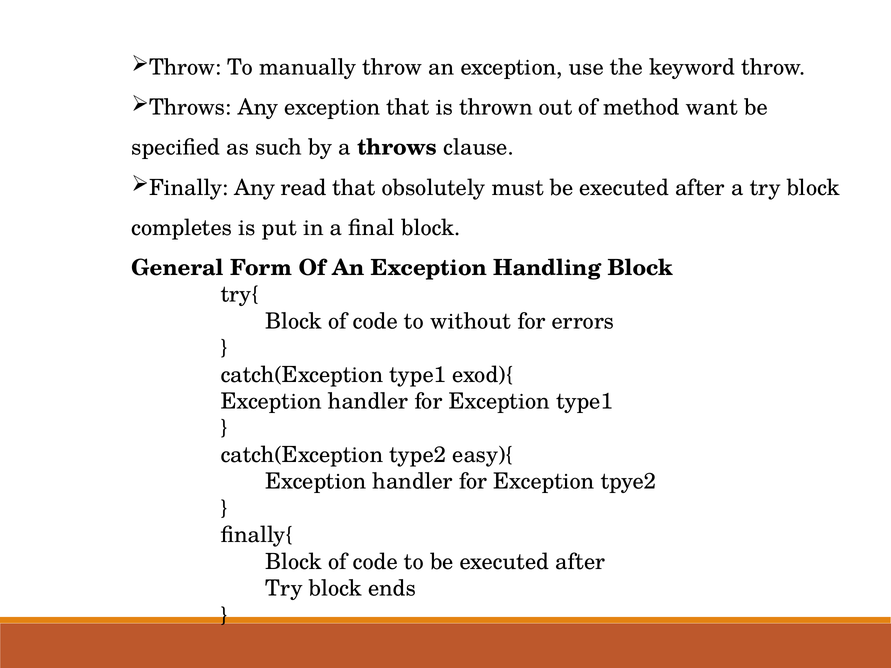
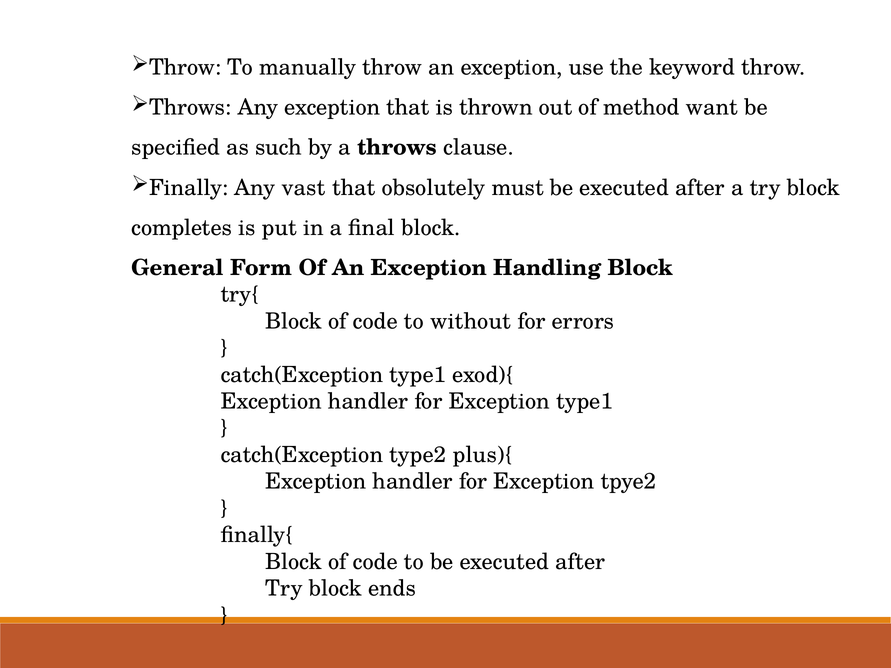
read: read -> vast (304, 188)
easy){: easy){ -> plus){ (482, 455)
